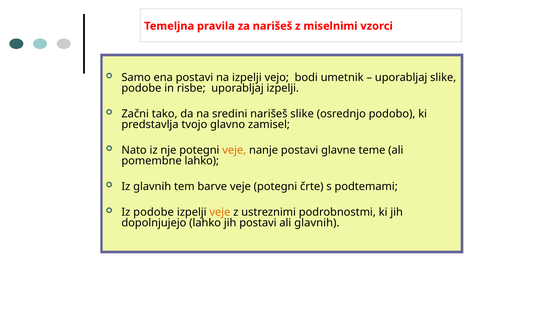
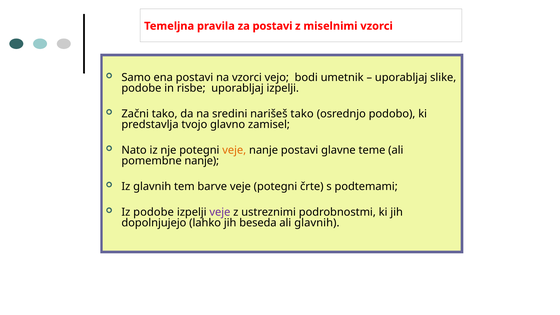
za narišeš: narišeš -> postavi (273, 26)
na izpelji: izpelji -> vzorci (247, 77)
narišeš slike: slike -> tako (302, 114)
pomembne lahko: lahko -> nanje (202, 161)
veje colour: orange -> purple (220, 212)
jih postavi: postavi -> beseda (258, 223)
